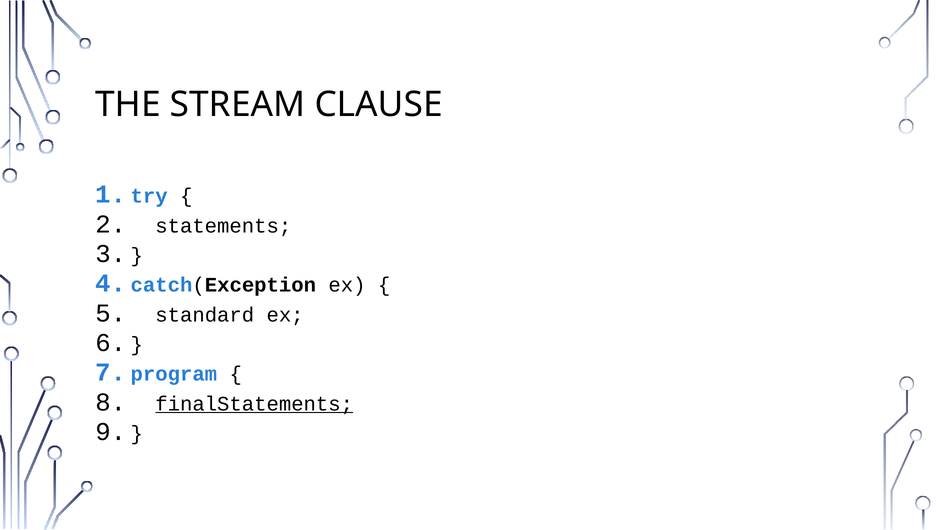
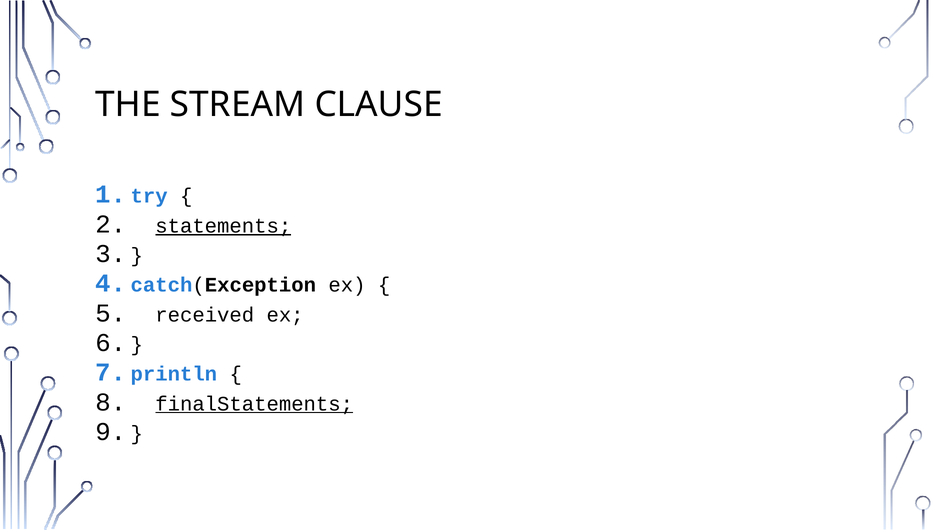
statements underline: none -> present (223, 226)
standard: standard -> received (205, 315)
program: program -> println (174, 374)
